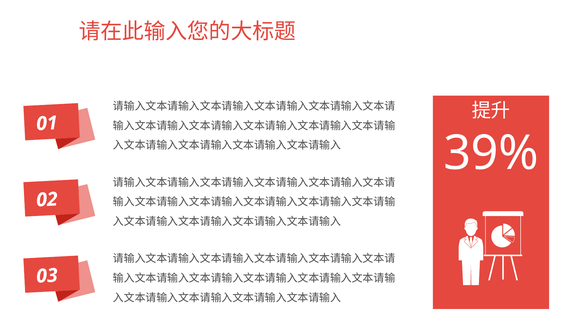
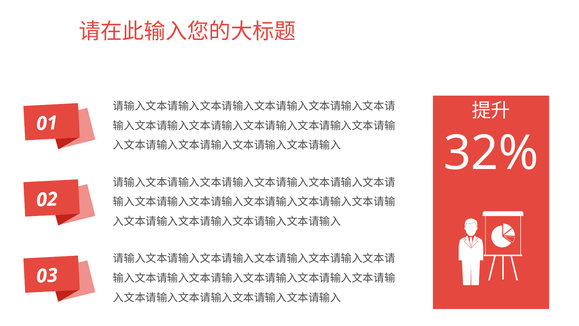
39%: 39% -> 32% (491, 153)
